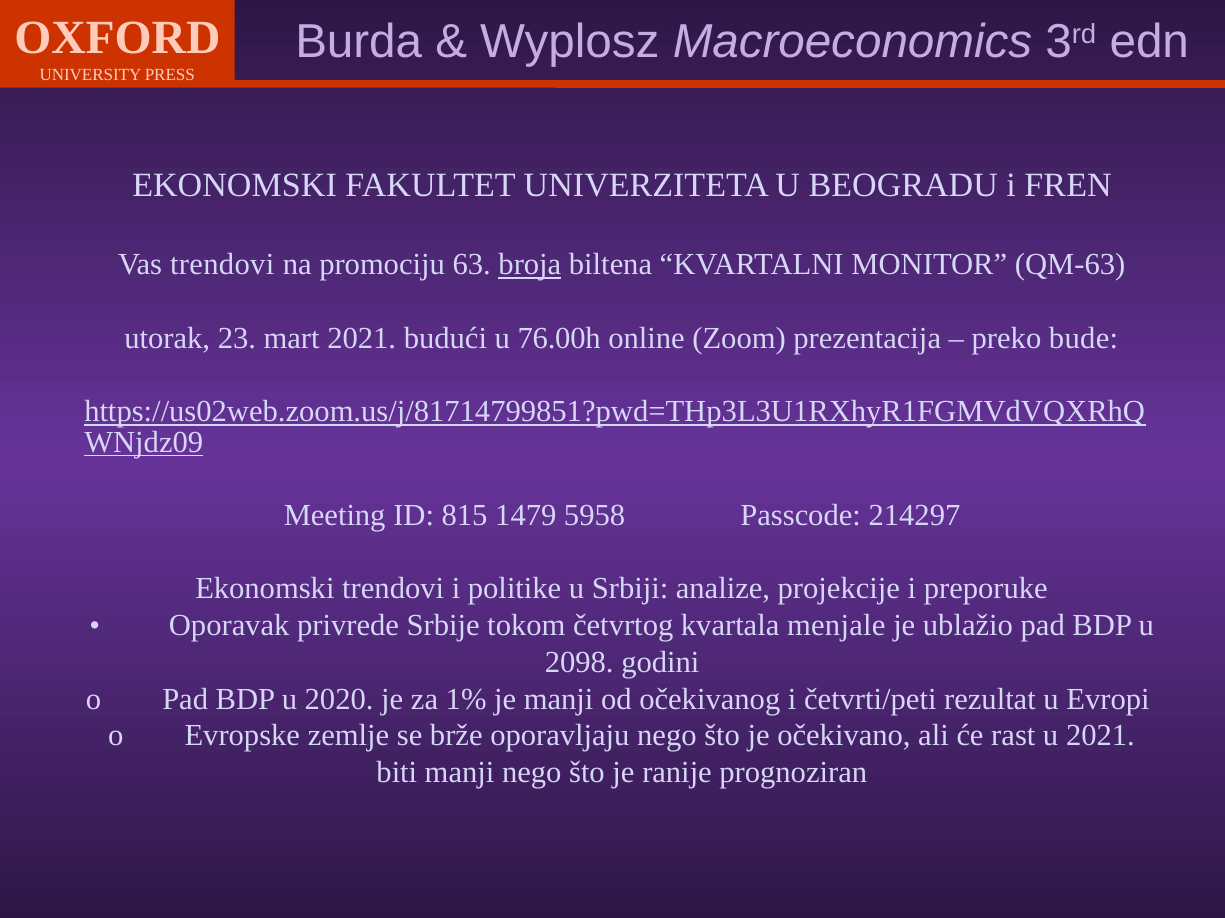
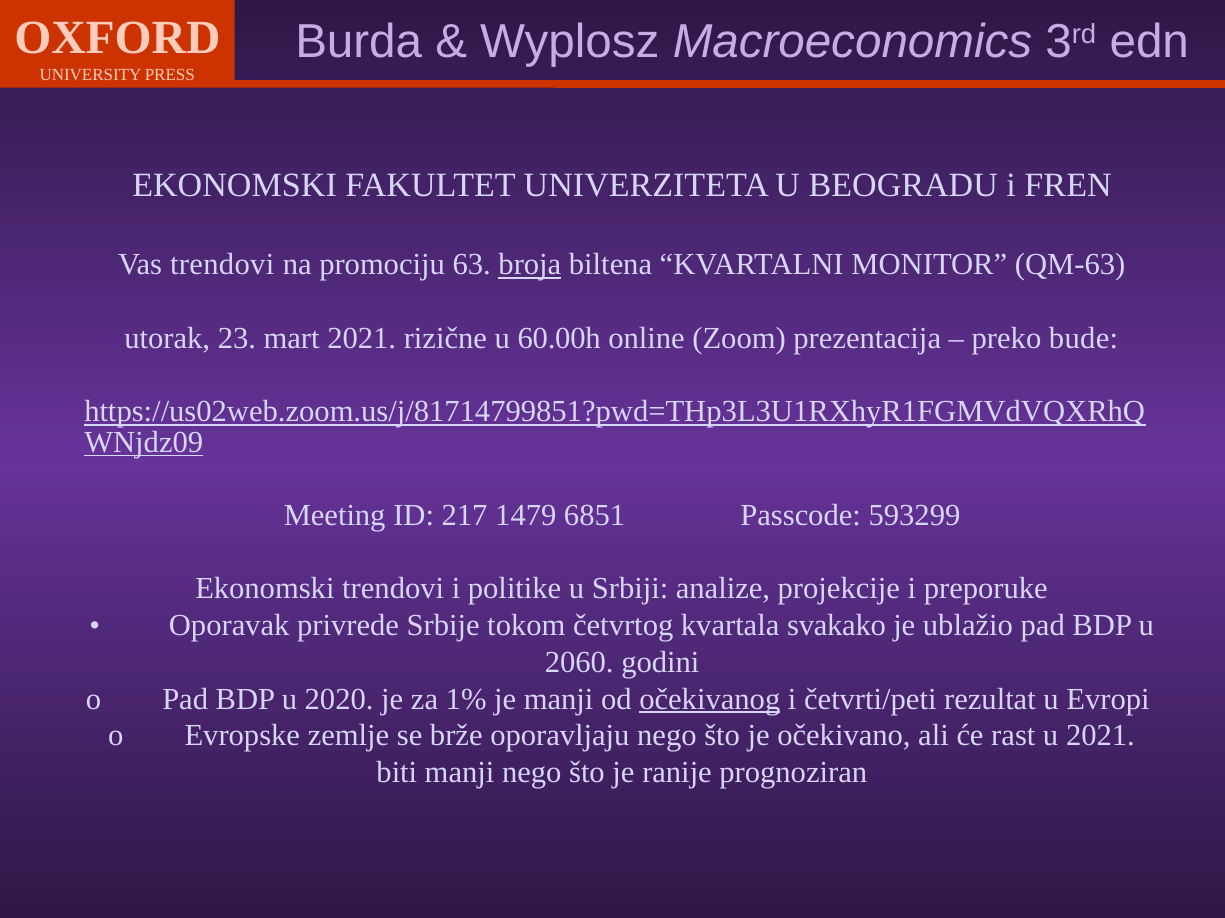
budući: budući -> rizične (445, 338)
76.00h: 76.00h -> 60.00h (559, 338)
815: 815 -> 217 (465, 516)
5958: 5958 -> 6851 (595, 516)
214297: 214297 -> 593299 (914, 516)
menjale: menjale -> svakako (836, 626)
2098: 2098 -> 2060 (579, 663)
očekivanog underline: none -> present (710, 700)
